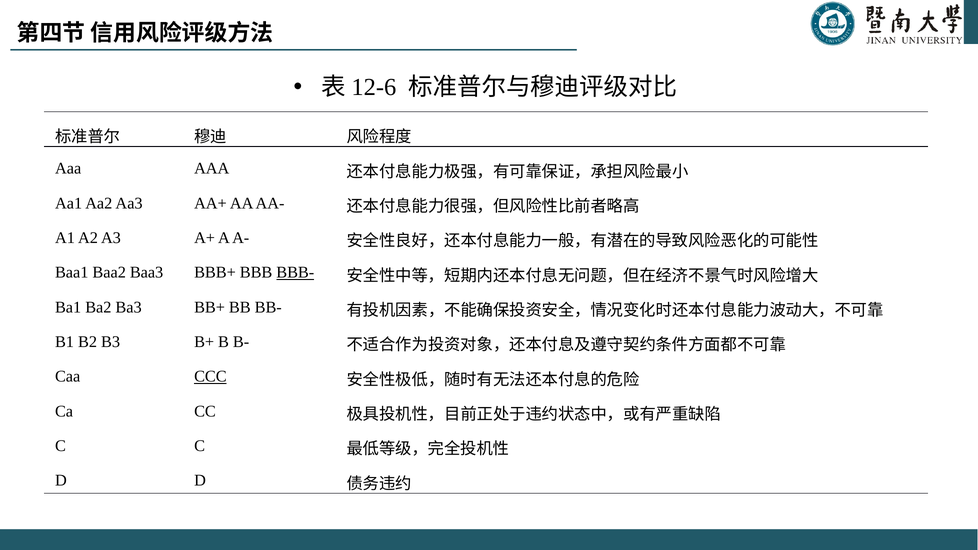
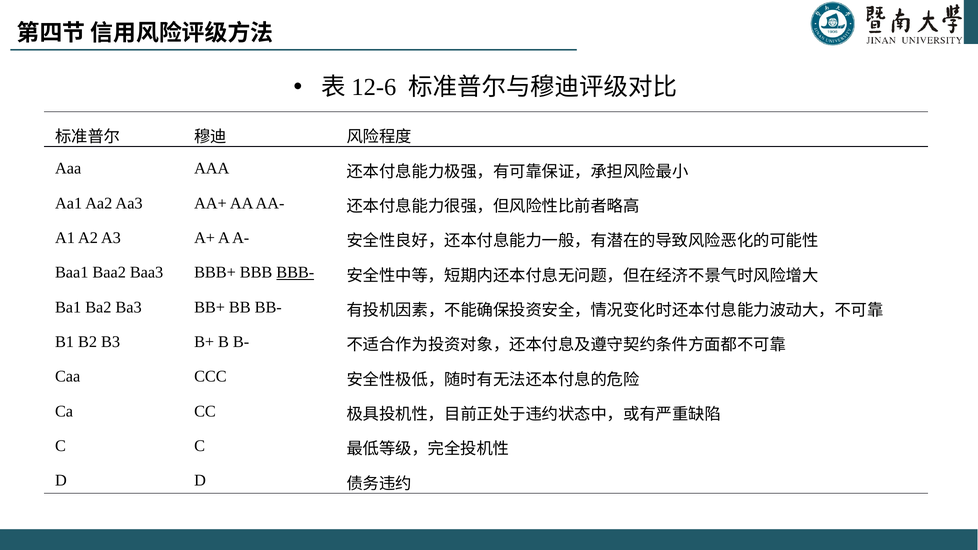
CCC underline: present -> none (210, 377)
